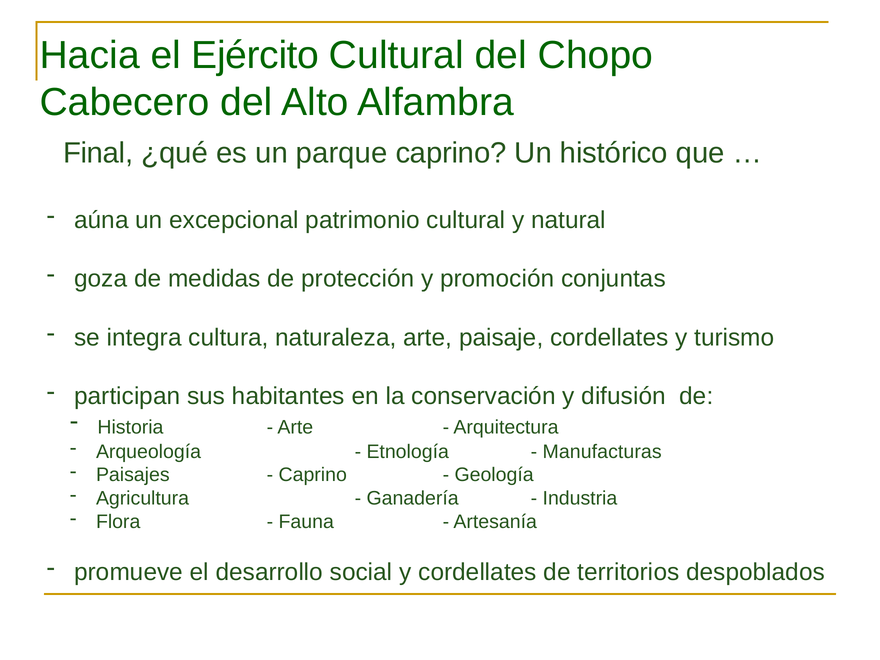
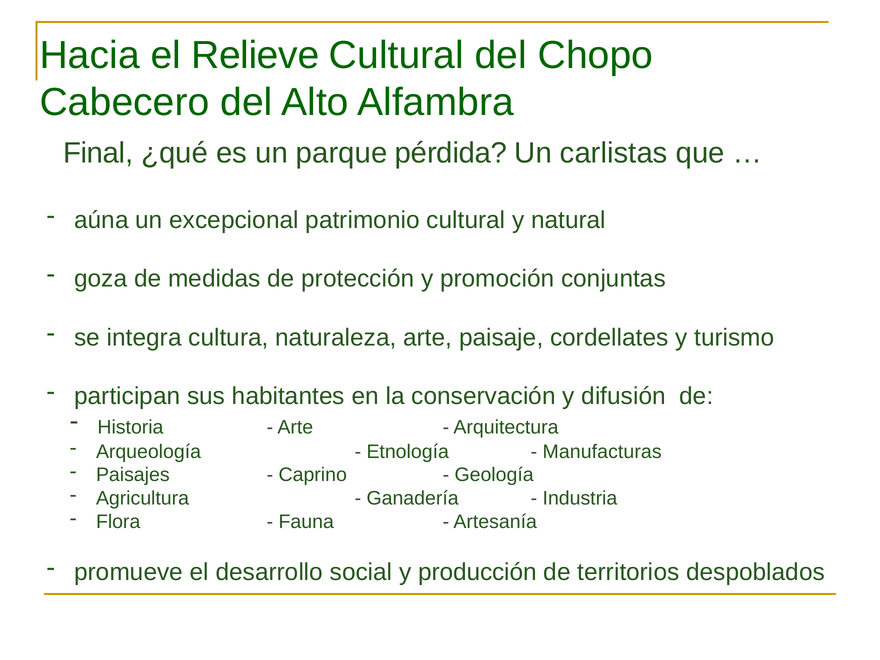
Ejército: Ejército -> Relieve (255, 56)
parque caprino: caprino -> pérdida (451, 153)
histórico: histórico -> carlistas (614, 153)
y cordellates: cordellates -> producción (478, 572)
